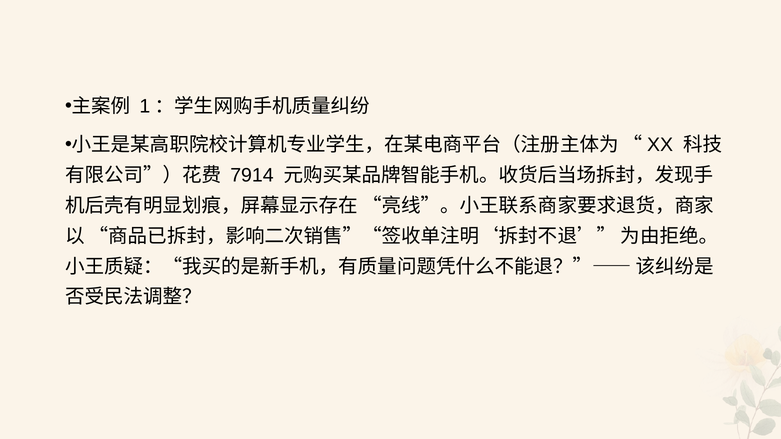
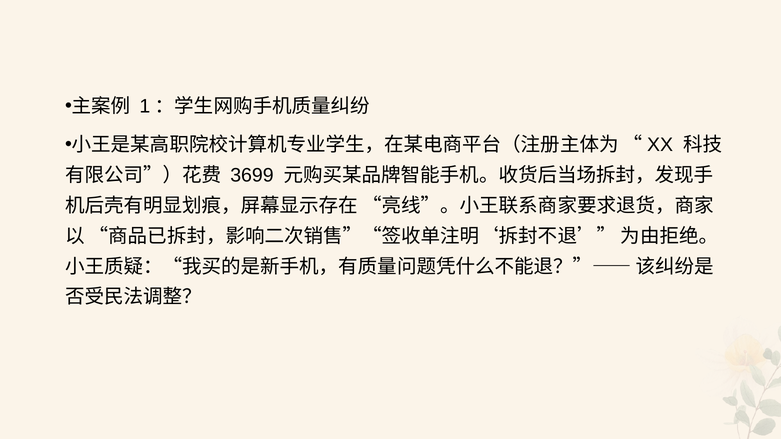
7914: 7914 -> 3699 (252, 175)
